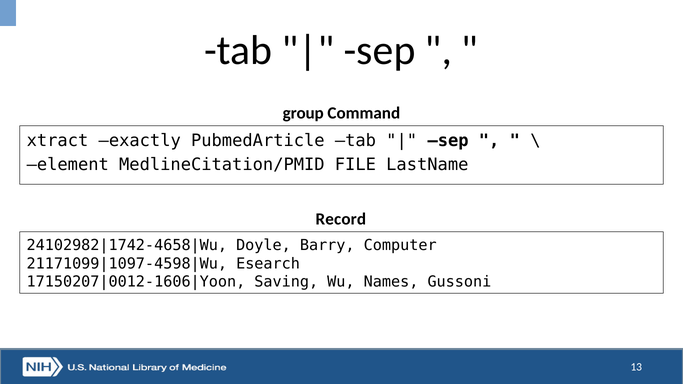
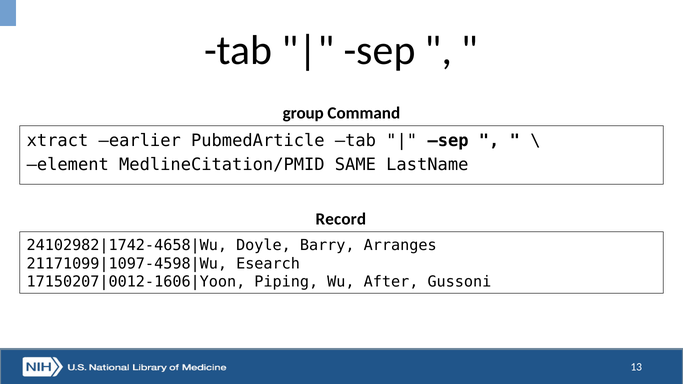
exactly: exactly -> earlier (140, 141)
FILE: FILE -> SAME (355, 165)
Computer: Computer -> Arranges (400, 245)
Saving: Saving -> Piping (286, 282)
Names: Names -> After (391, 282)
